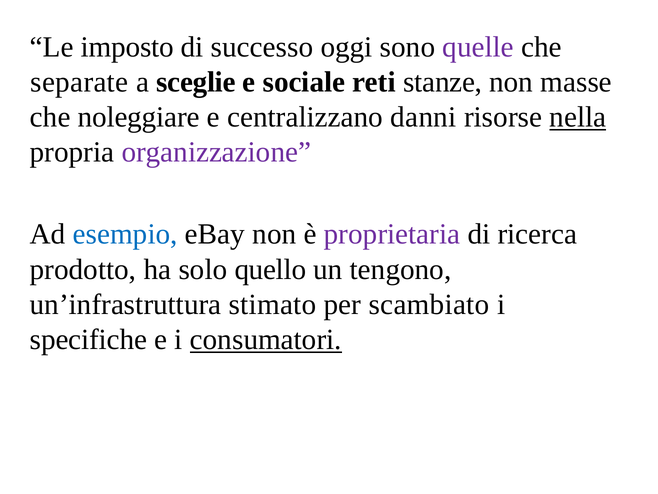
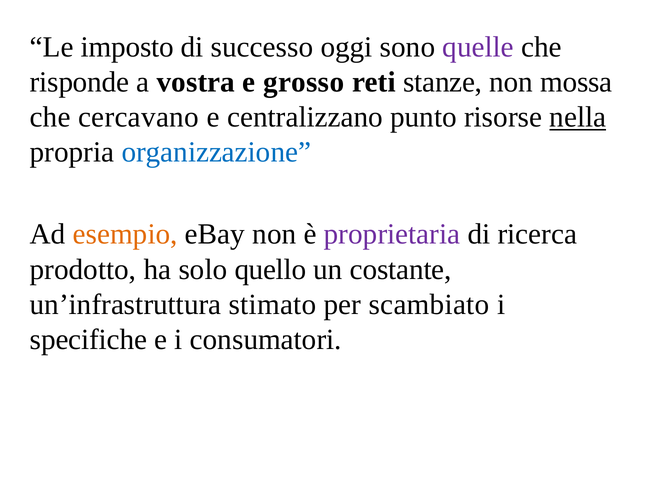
separate: separate -> risponde (80, 82)
sceglie: sceglie -> vostra (196, 82)
sociale: sociale -> grosso (304, 82)
masse: masse -> mossa (576, 82)
noleggiare: noleggiare -> cercavano (139, 117)
danni: danni -> punto (424, 117)
organizzazione colour: purple -> blue (216, 152)
esempio colour: blue -> orange (125, 234)
tengono: tengono -> costante (401, 269)
consumatori underline: present -> none (266, 339)
